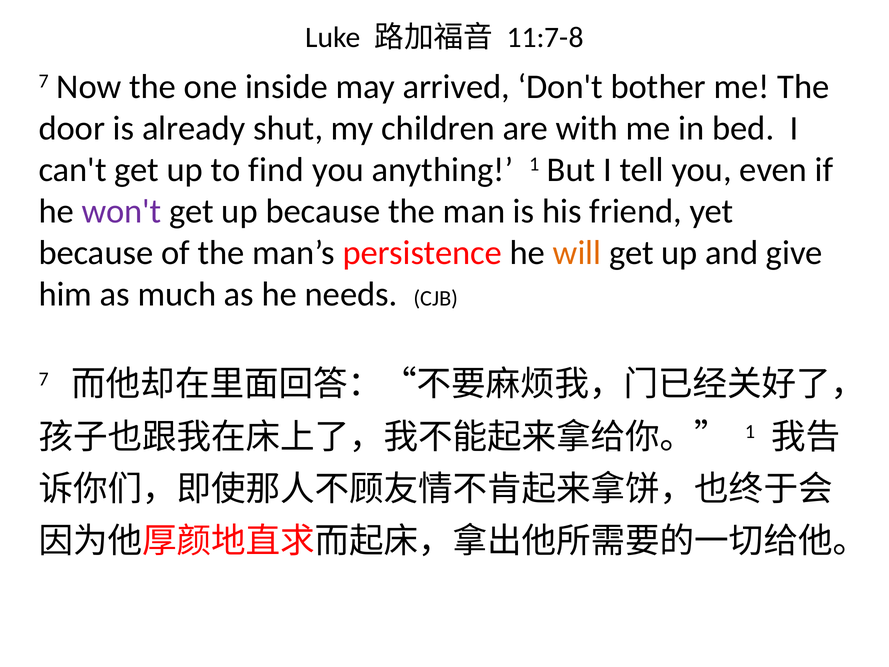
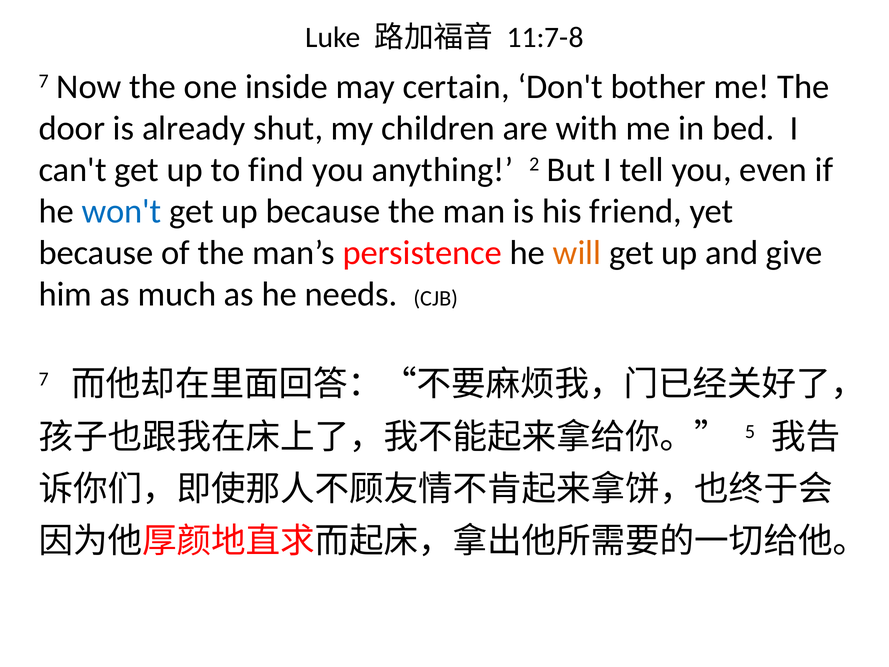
arrived: arrived -> certain (456, 87)
anything 1: 1 -> 2 (534, 164)
won't colour: purple -> blue (122, 211)
1: 1 -> 5 (750, 432)
